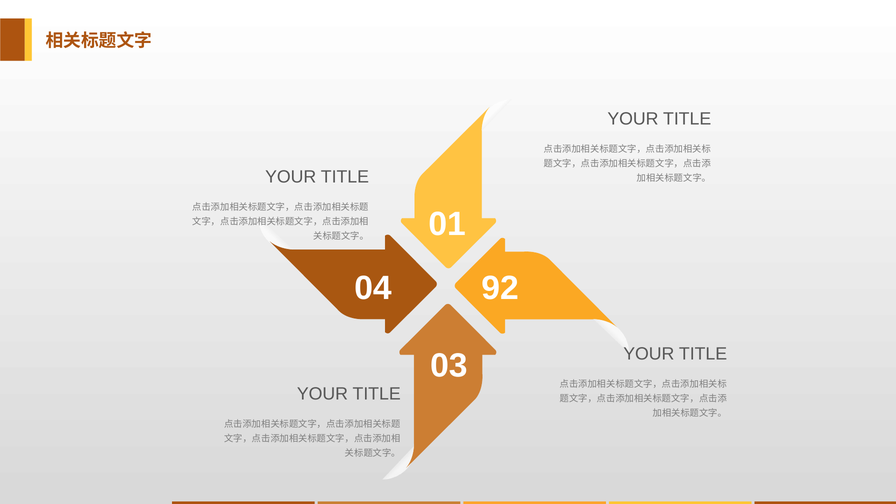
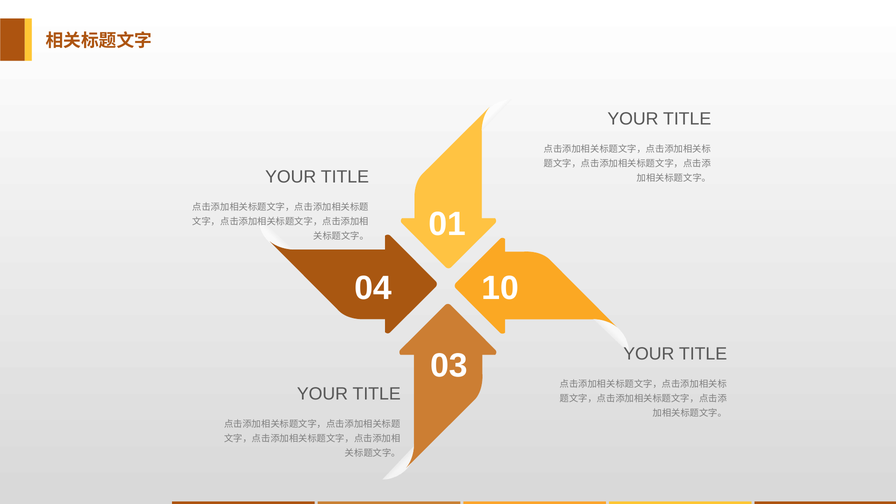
92: 92 -> 10 (500, 288)
